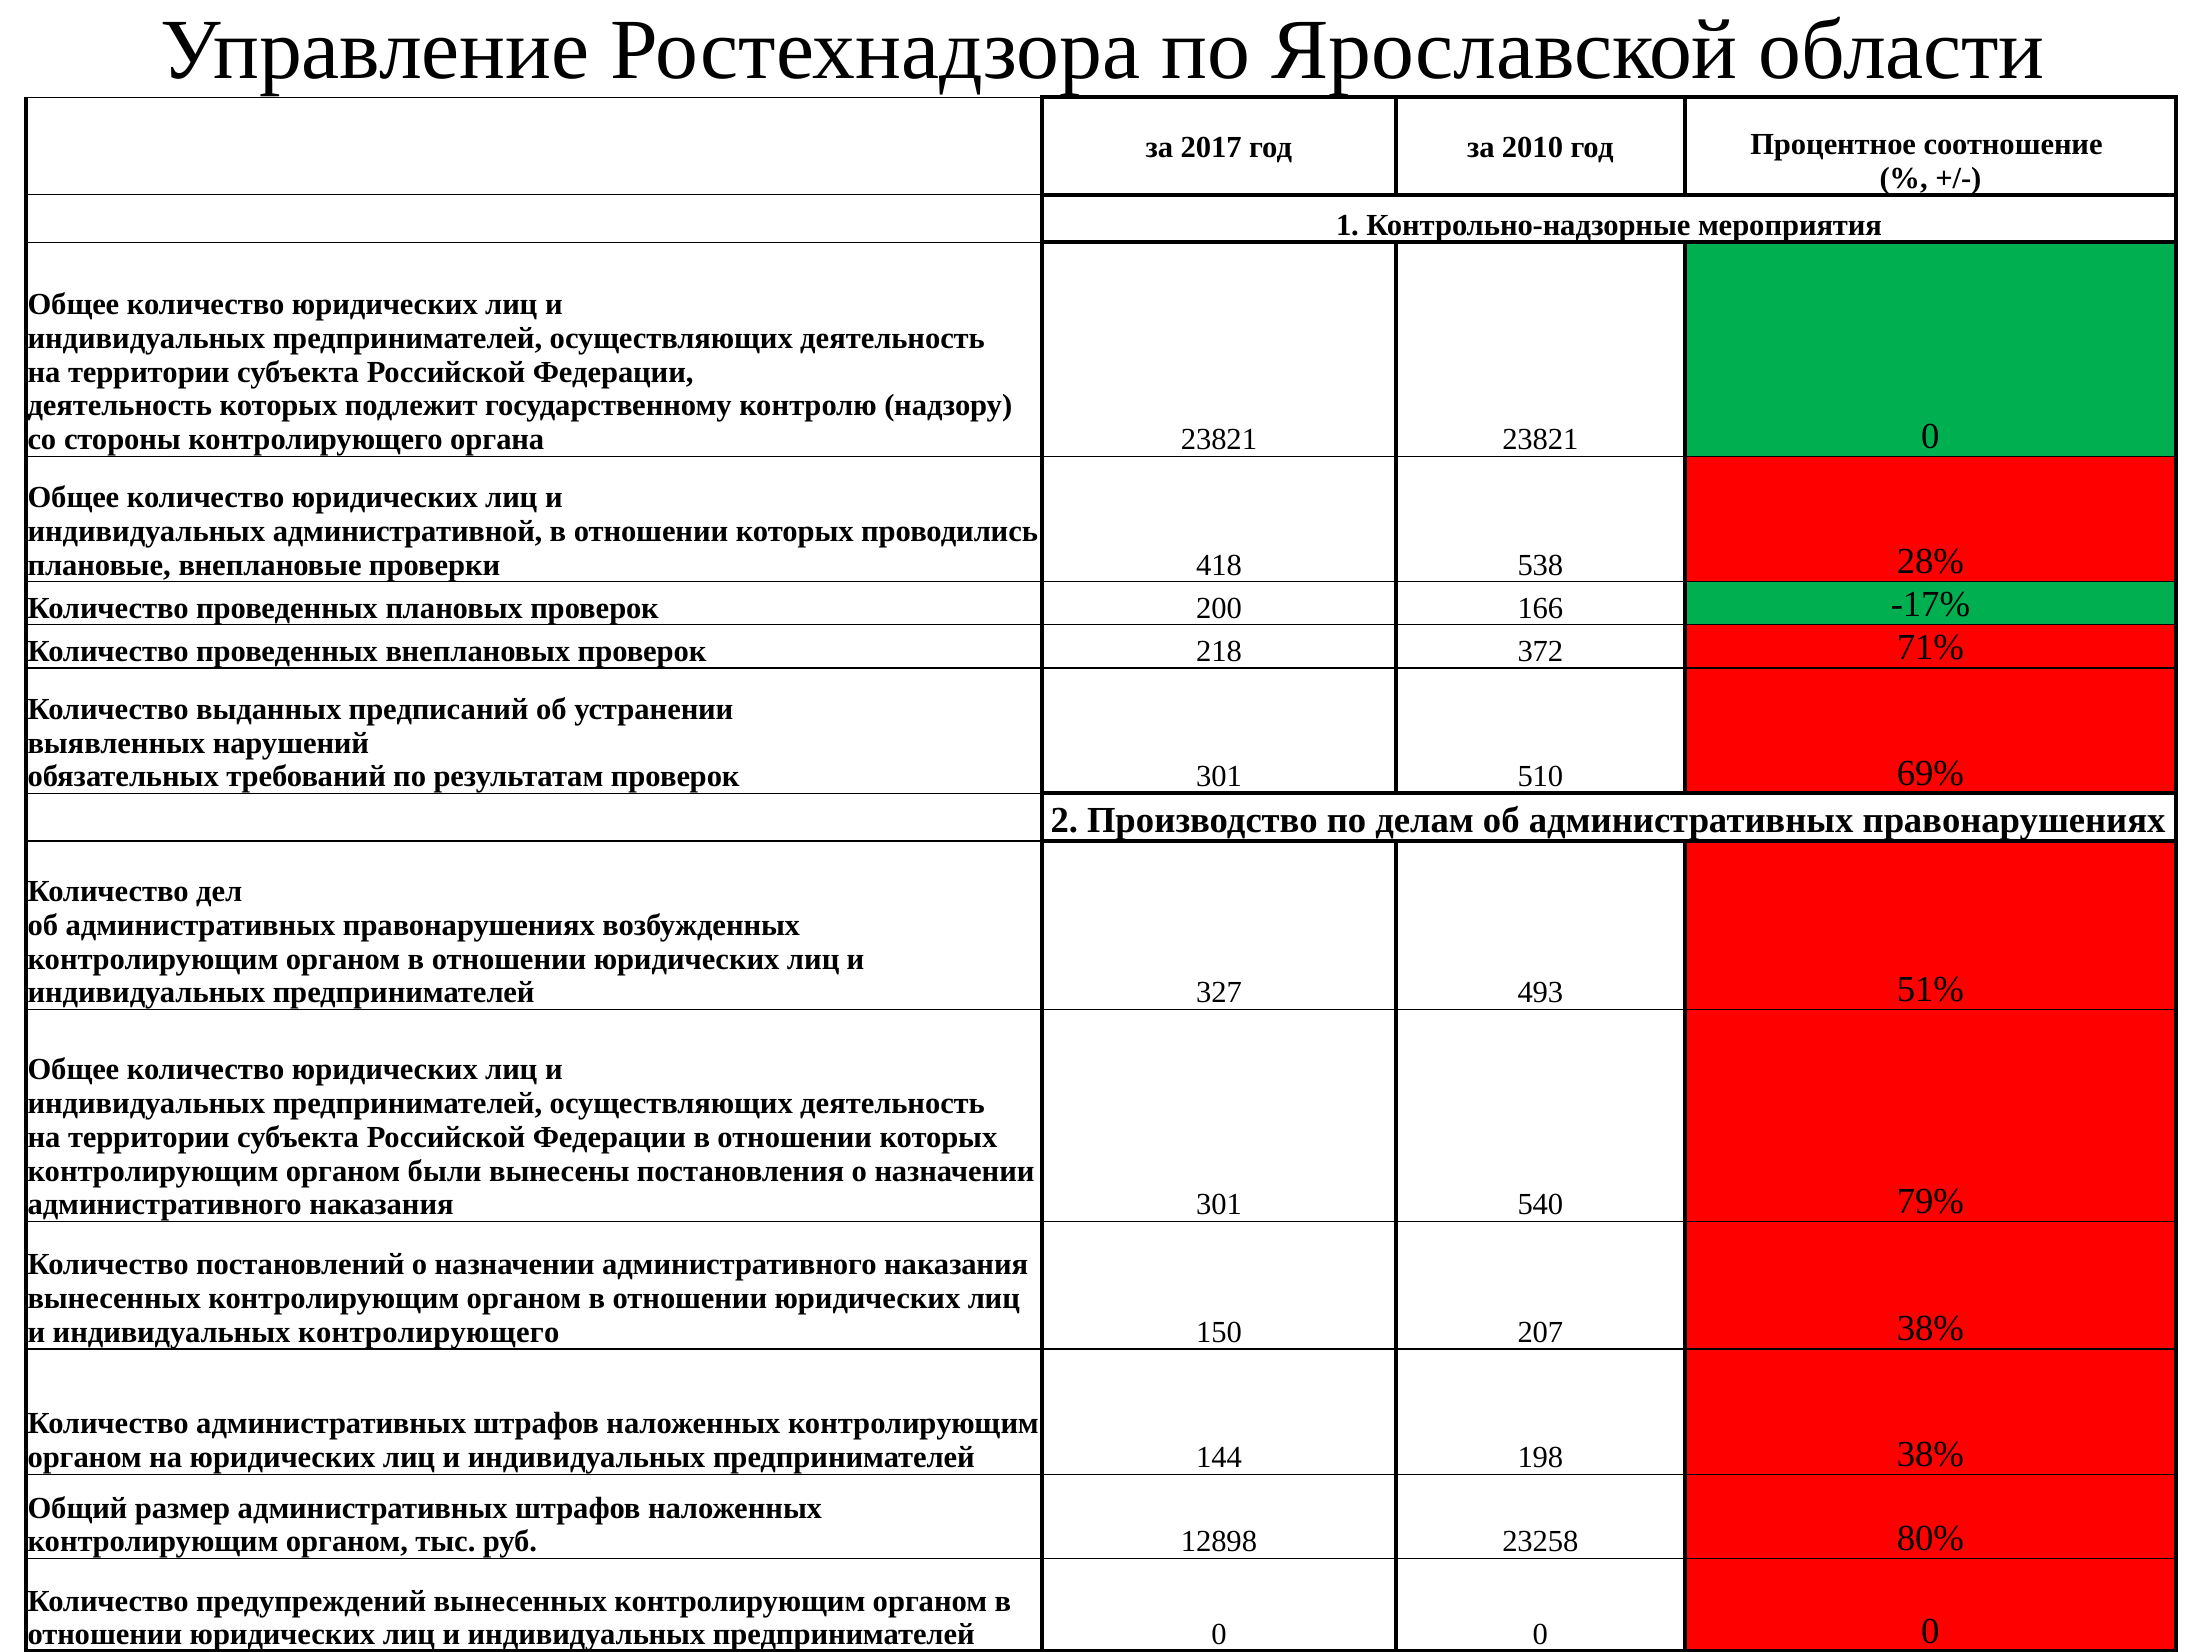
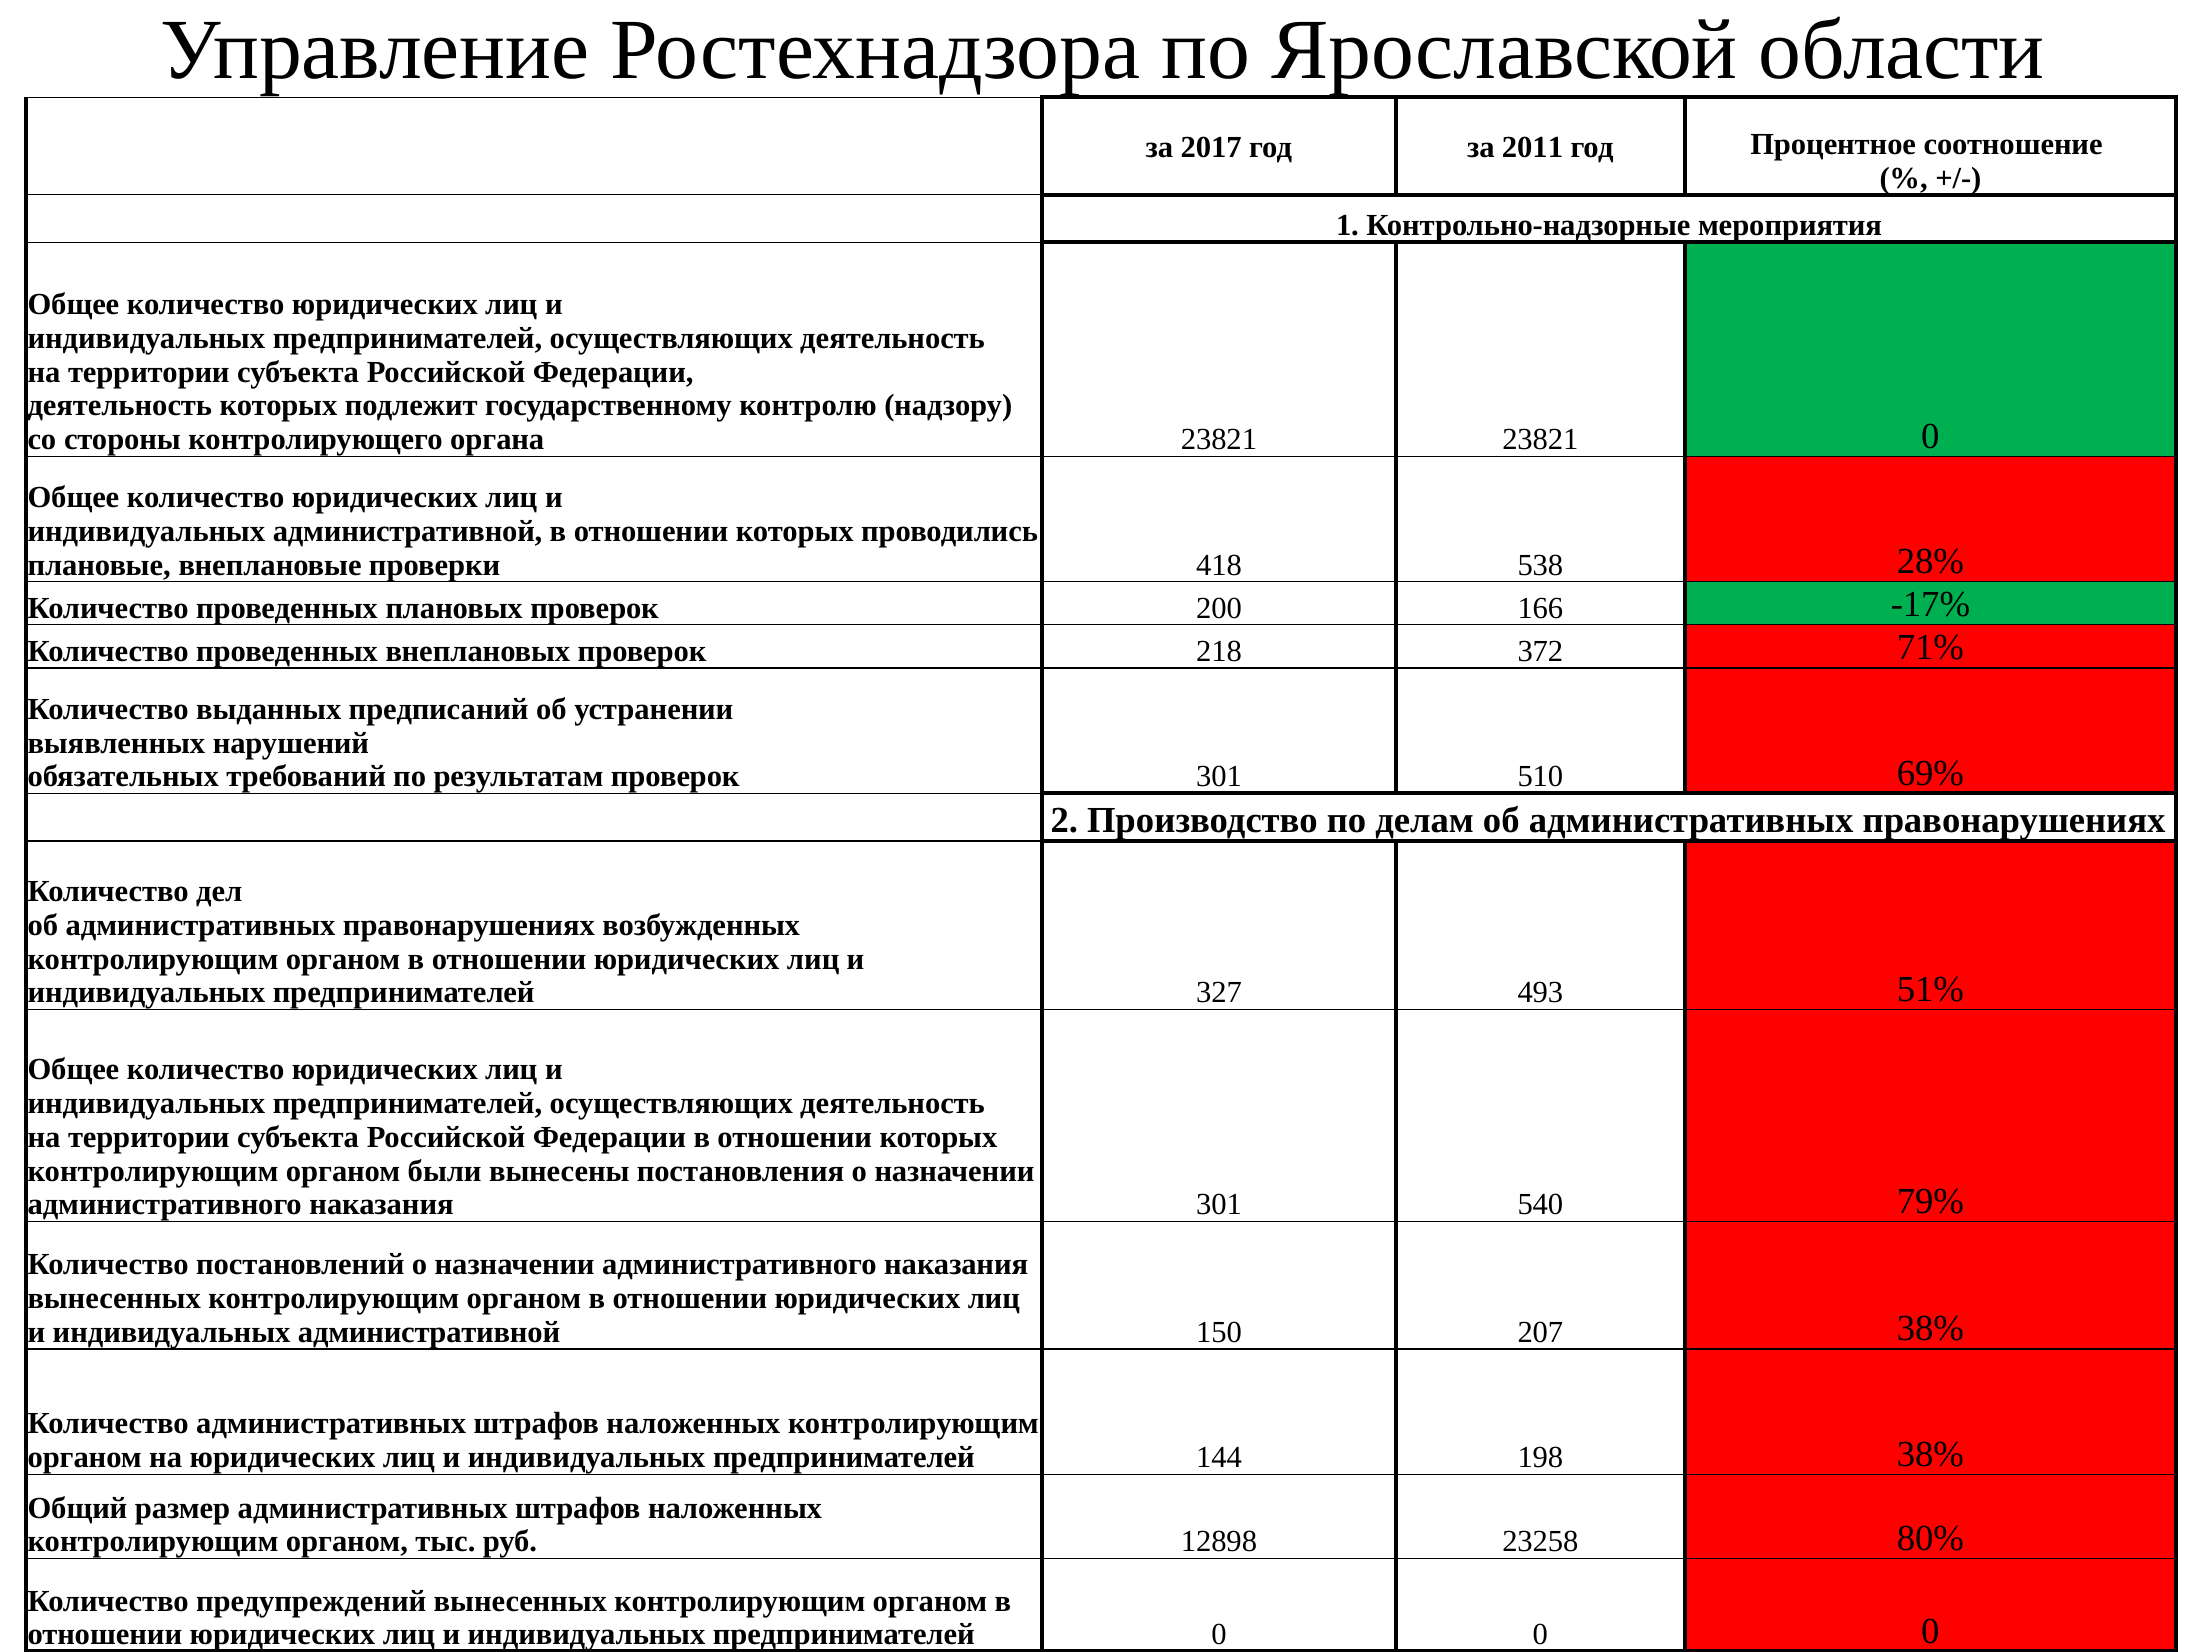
2010: 2010 -> 2011 (1533, 147)
контролирующего: контролирующего -> административной (429, 1332)
